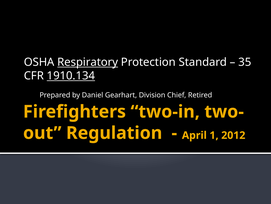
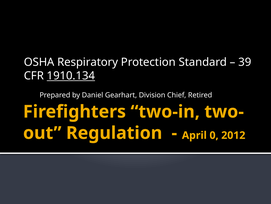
Respiratory underline: present -> none (88, 62)
35: 35 -> 39 (245, 62)
1: 1 -> 0 (214, 135)
